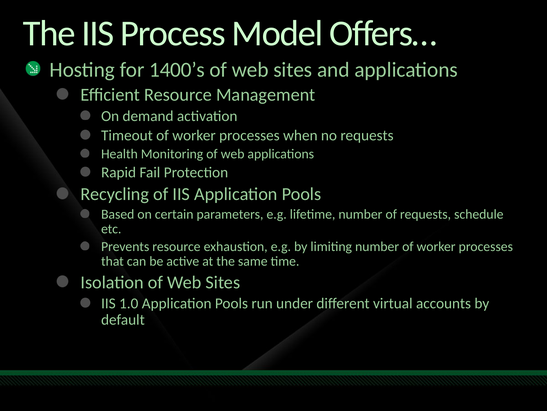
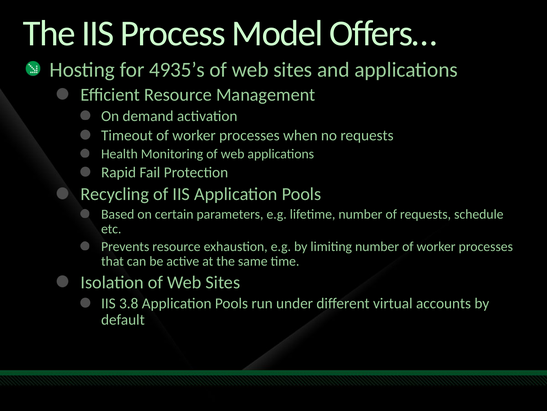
1400’s: 1400’s -> 4935’s (177, 70)
1.0: 1.0 -> 3.8 (129, 303)
